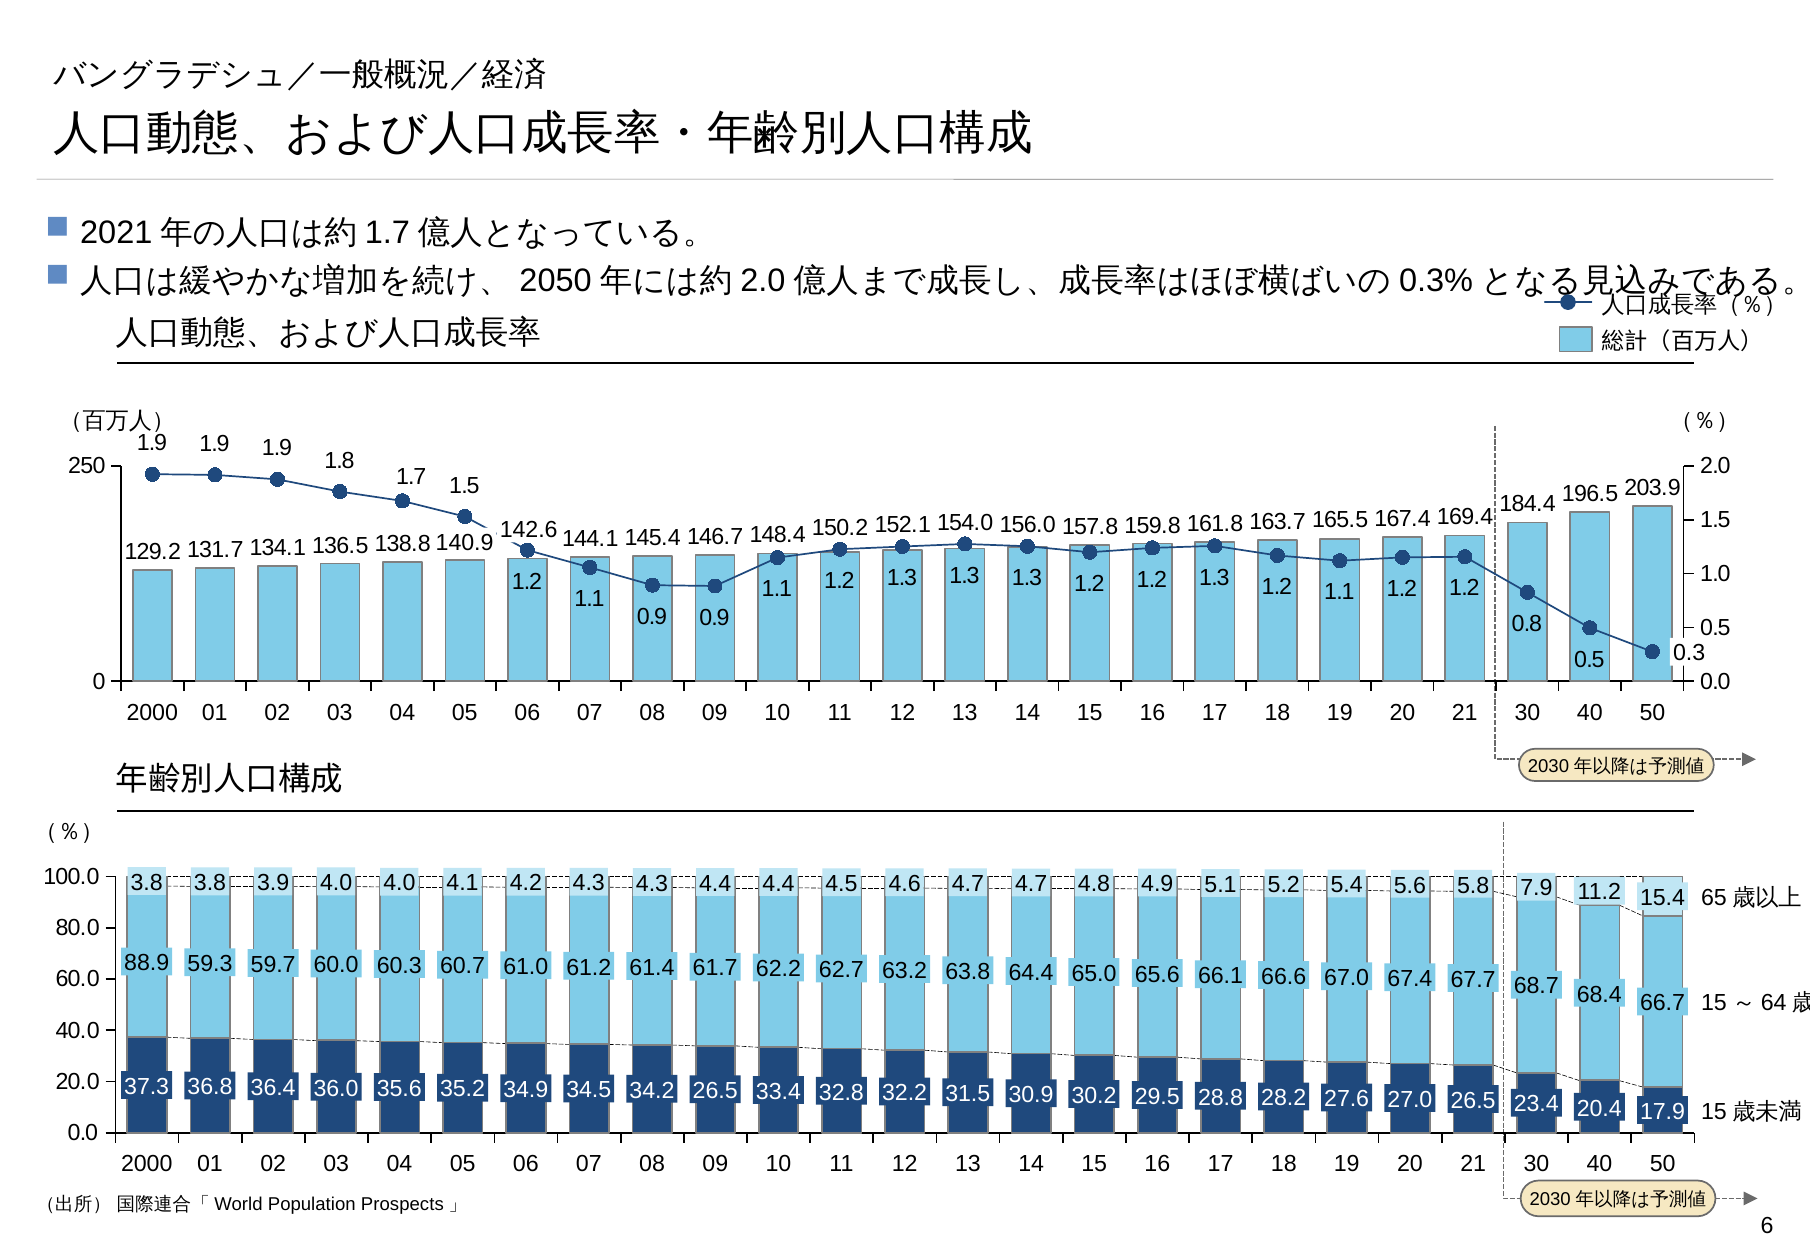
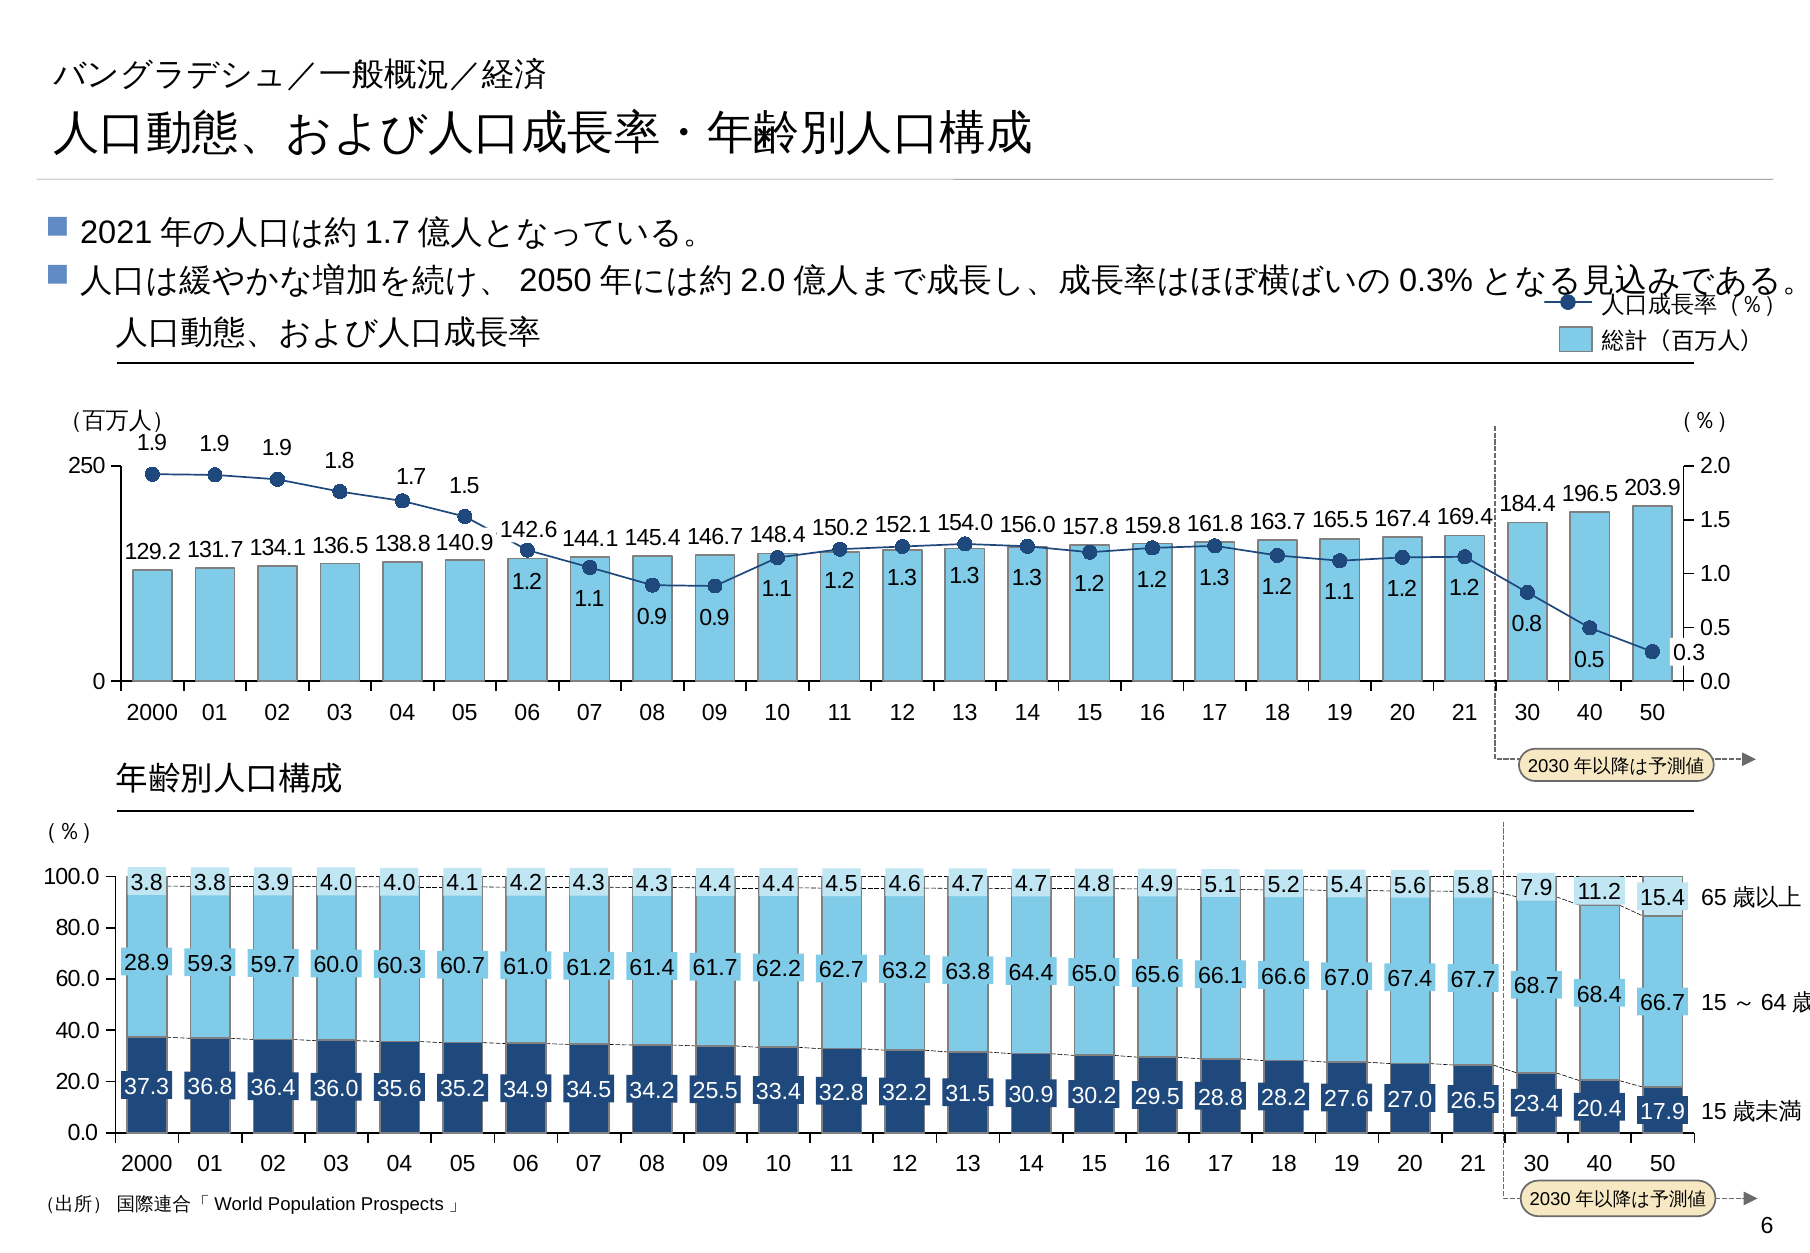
88.9: 88.9 -> 28.9 (147, 963)
26.5: 26.5 -> 25.5 (715, 1091)
